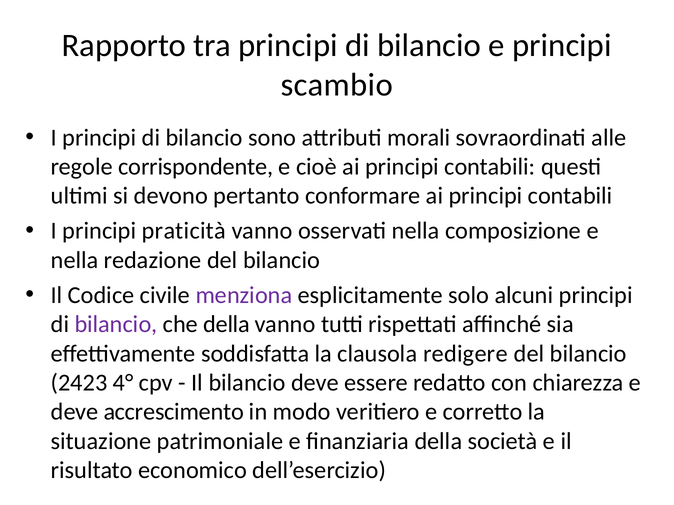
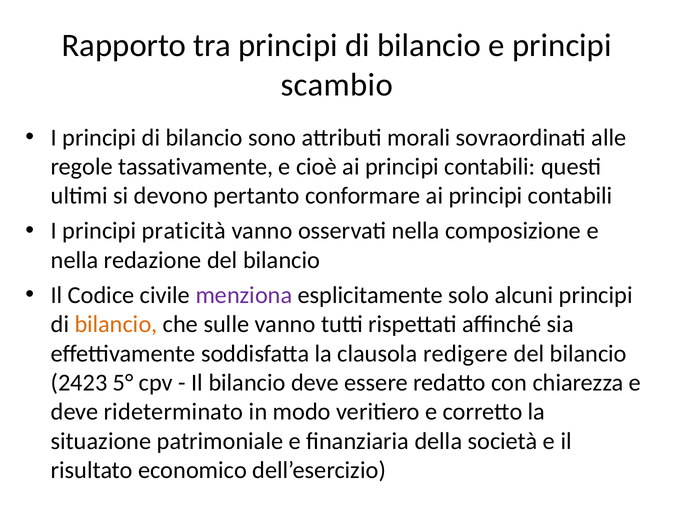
corrispondente: corrispondente -> tassativamente (196, 167)
bilancio colour: purple -> orange (116, 325)
che della: della -> sulle (226, 325)
4°: 4° -> 5° (123, 383)
accrescimento: accrescimento -> rideterminato (174, 412)
